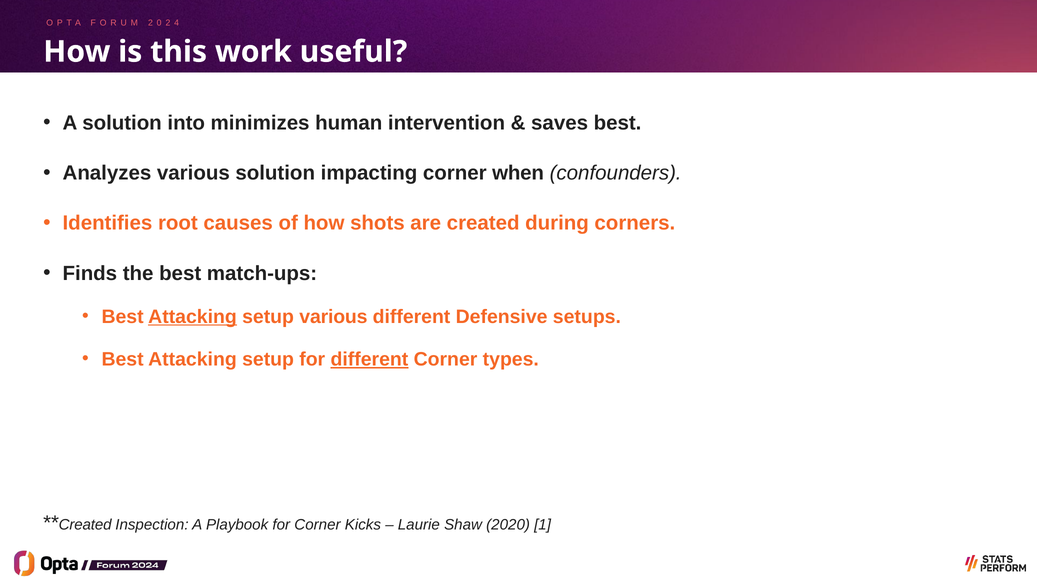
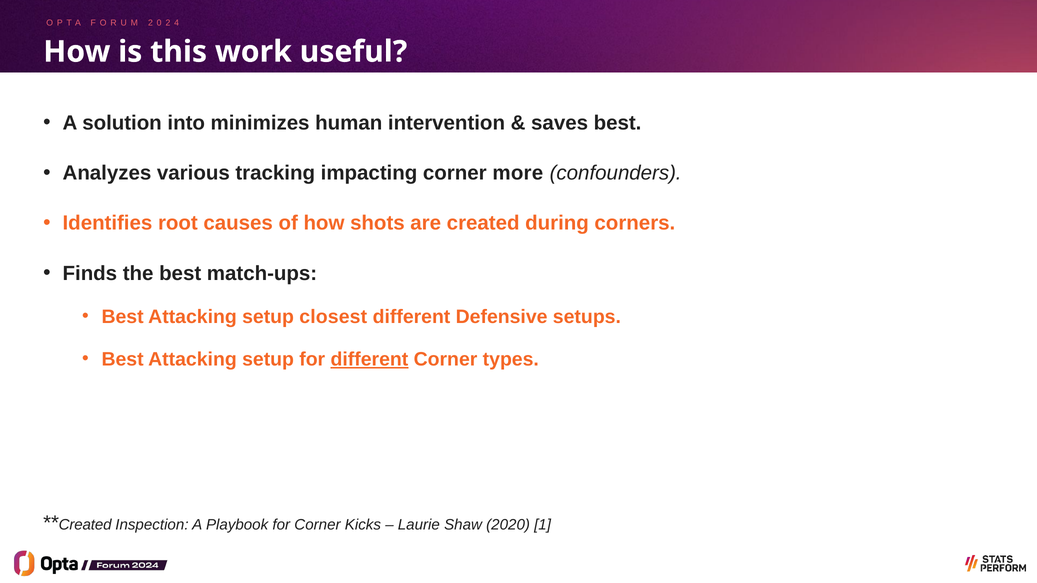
various solution: solution -> tracking (275, 173)
when: when -> more (518, 173)
Attacking underline: present -> none (193, 317)
setup various: various -> closest (333, 317)
